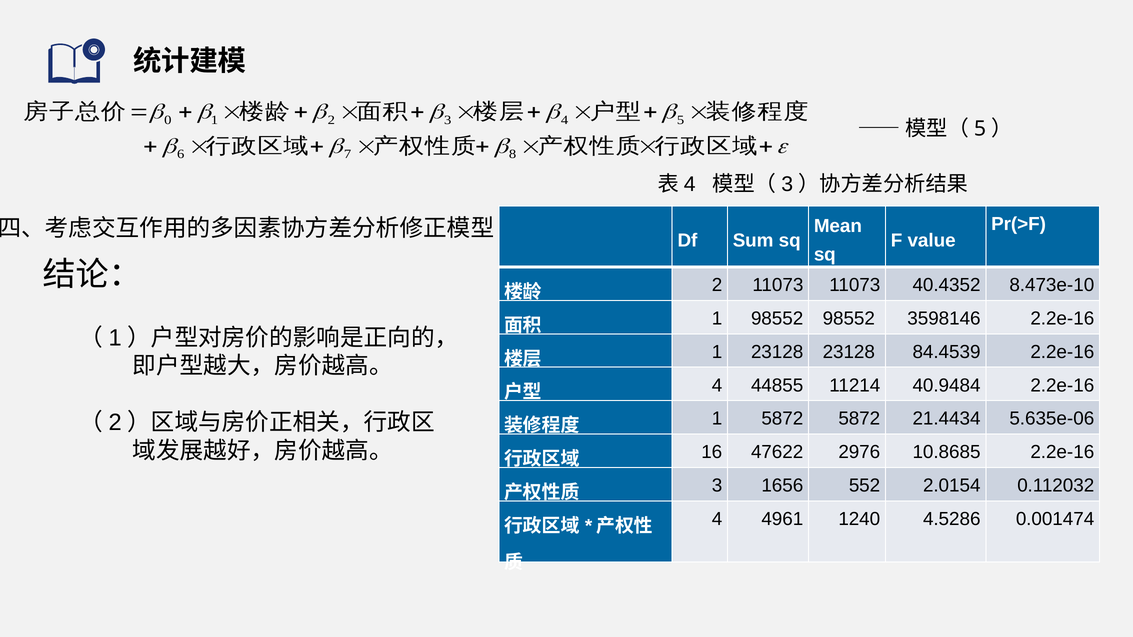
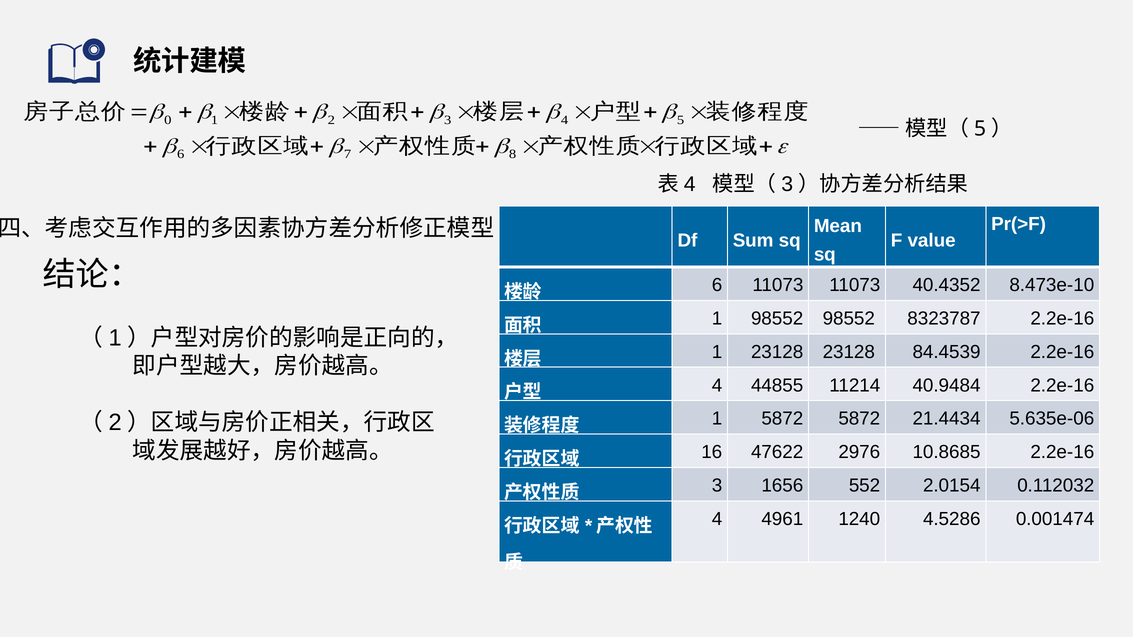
2: 2 -> 6 (717, 285)
3598146: 3598146 -> 8323787 (944, 319)
